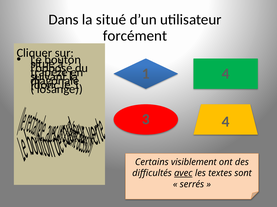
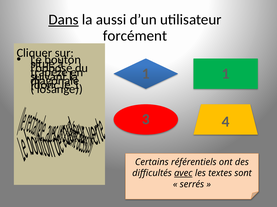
Dans underline: none -> present (63, 20)
la situé: situé -> aussi (111, 20)
1 4: 4 -> 1 (226, 74)
visiblement: visiblement -> référentiels (194, 163)
